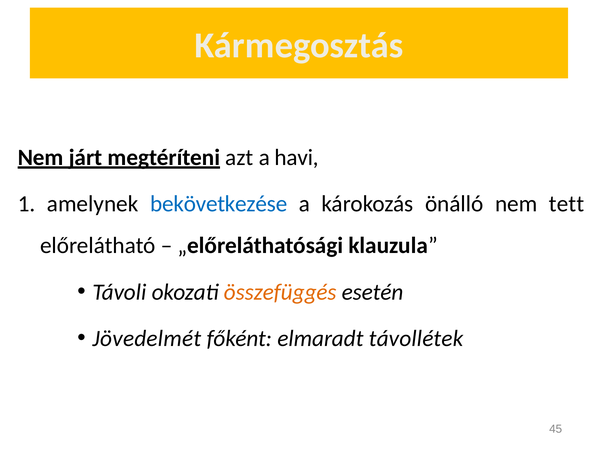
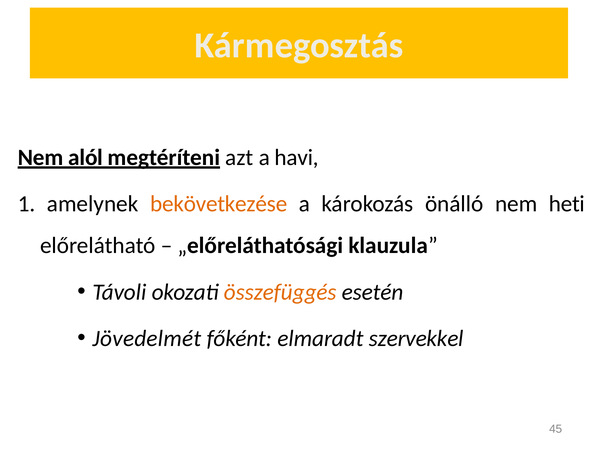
járt: járt -> alól (86, 157)
bekövetkezése colour: blue -> orange (219, 204)
tett: tett -> heti (567, 204)
távollétek: távollétek -> szervekkel (416, 338)
